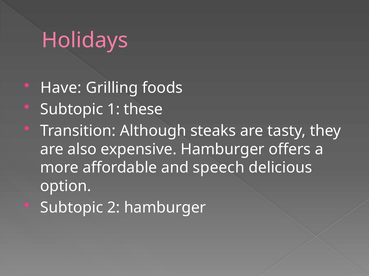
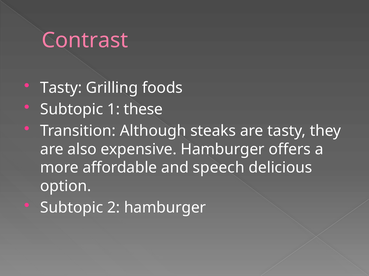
Holidays: Holidays -> Contrast (85, 41)
Have: Have -> Tasty (61, 88)
